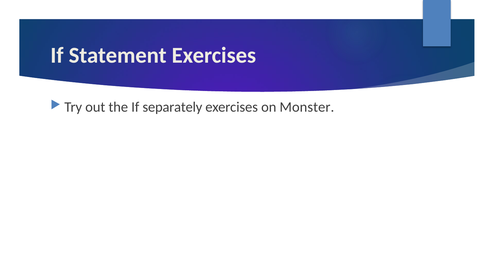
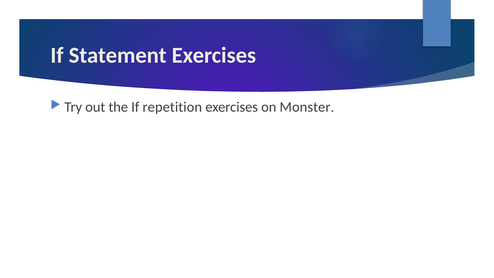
separately: separately -> repetition (172, 107)
